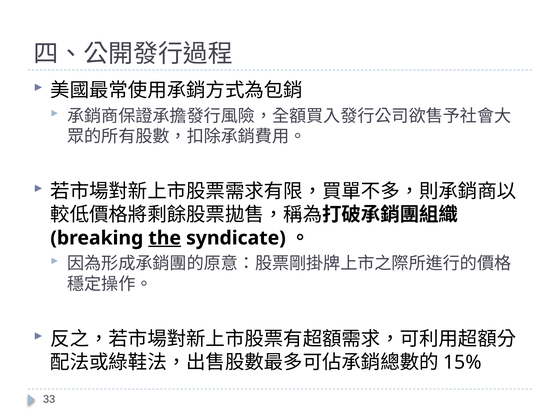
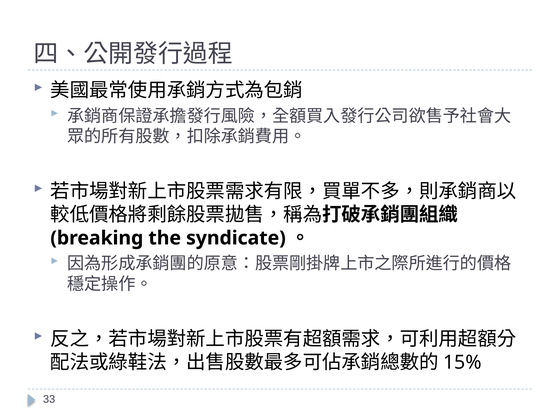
the underline: present -> none (165, 238)
